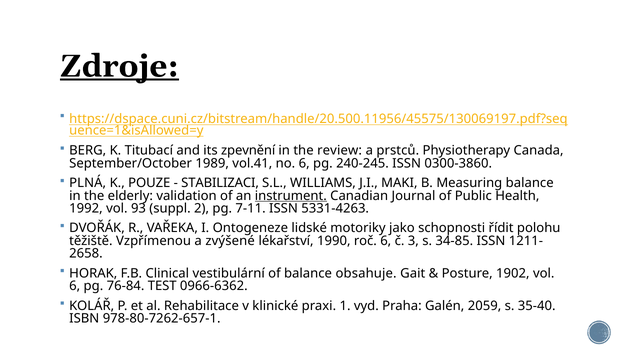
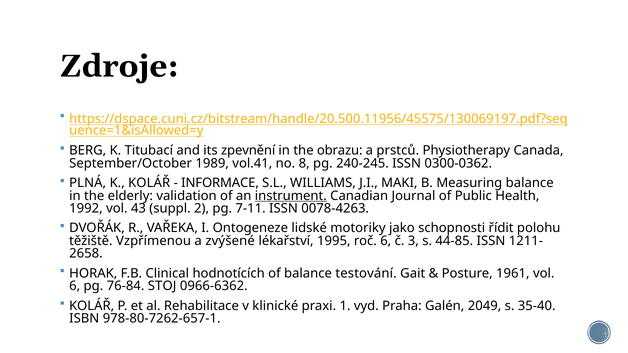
Zdroje underline: present -> none (119, 66)
review: review -> obrazu (340, 151)
no 6: 6 -> 8 (304, 163)
0300-3860: 0300-3860 -> 0300-0362 (458, 163)
K POUZE: POUZE -> KOLÁŘ (149, 183)
STABILIZACI: STABILIZACI -> INFORMACE (220, 183)
93: 93 -> 43 (138, 209)
5331-4263: 5331-4263 -> 0078-4263 (335, 209)
1990: 1990 -> 1995 (334, 241)
34-85: 34-85 -> 44-85 (454, 241)
vestibulární: vestibulární -> hodnotících (229, 274)
obsahuje: obsahuje -> testování (366, 274)
1902: 1902 -> 1961 (513, 274)
TEST: TEST -> STOJ (162, 286)
2059: 2059 -> 2049 (485, 306)
